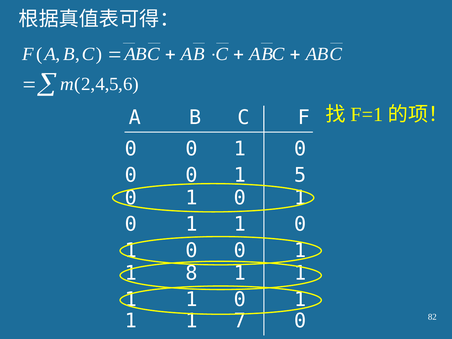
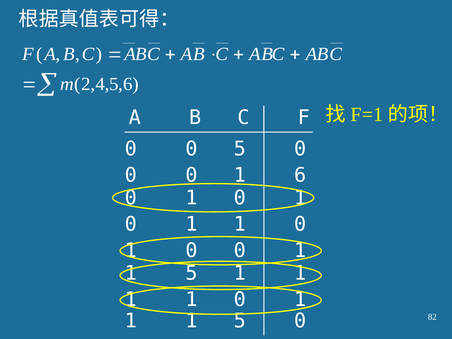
1: 1 -> 5 (240, 149)
1 5: 5 -> 6 (300, 175)
8: 8 -> 5 (191, 273)
7: 7 -> 5 (240, 321)
